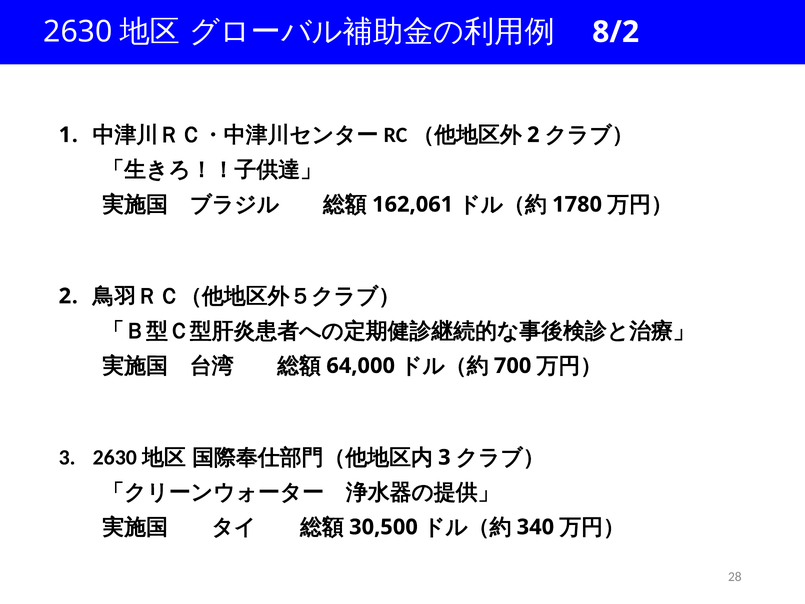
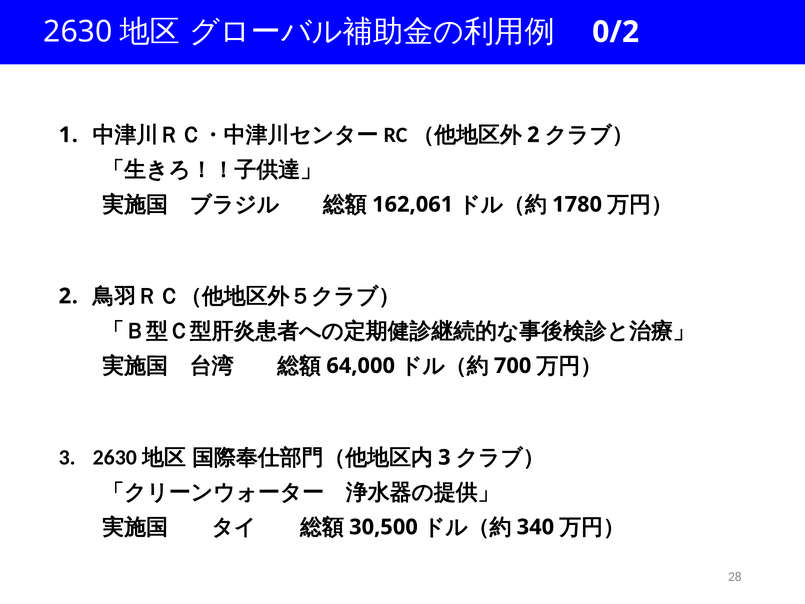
8/2: 8/2 -> 0/2 (616, 32)
